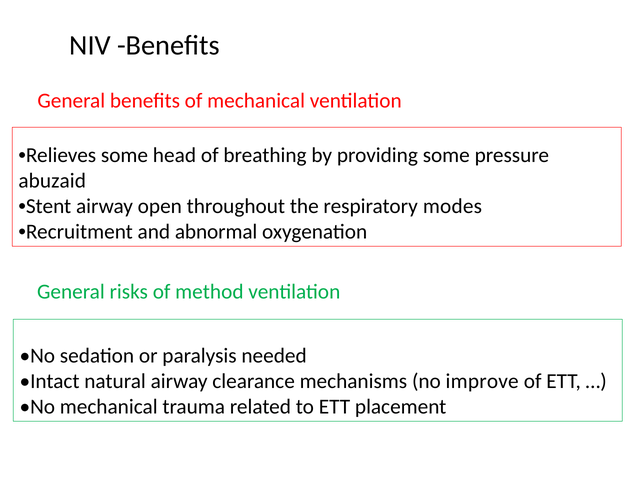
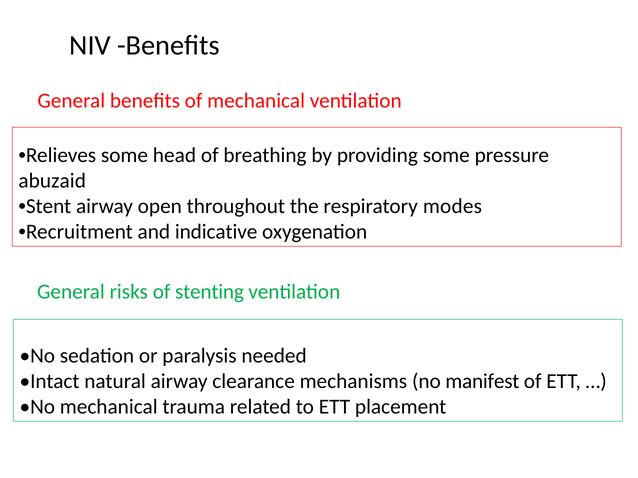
abnormal: abnormal -> indicative (216, 232)
method: method -> stenting (210, 292)
improve: improve -> manifest (482, 382)
